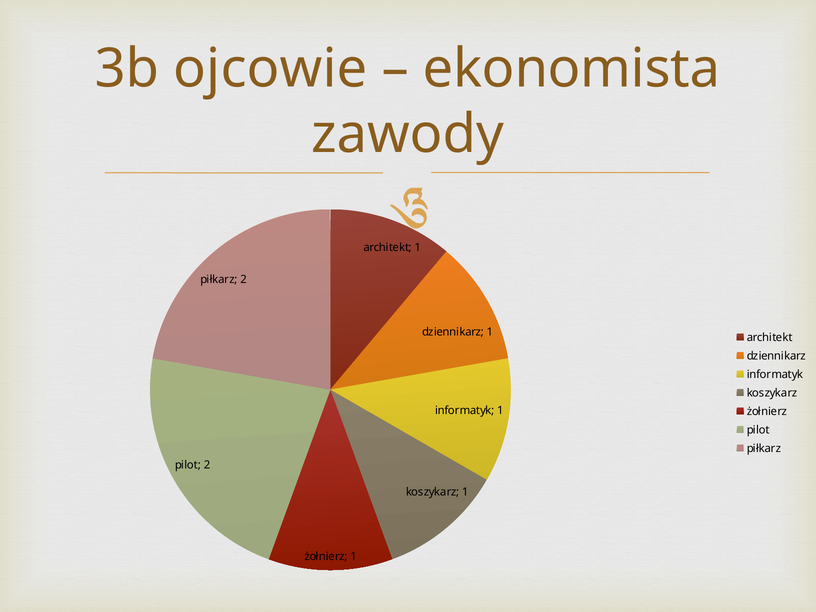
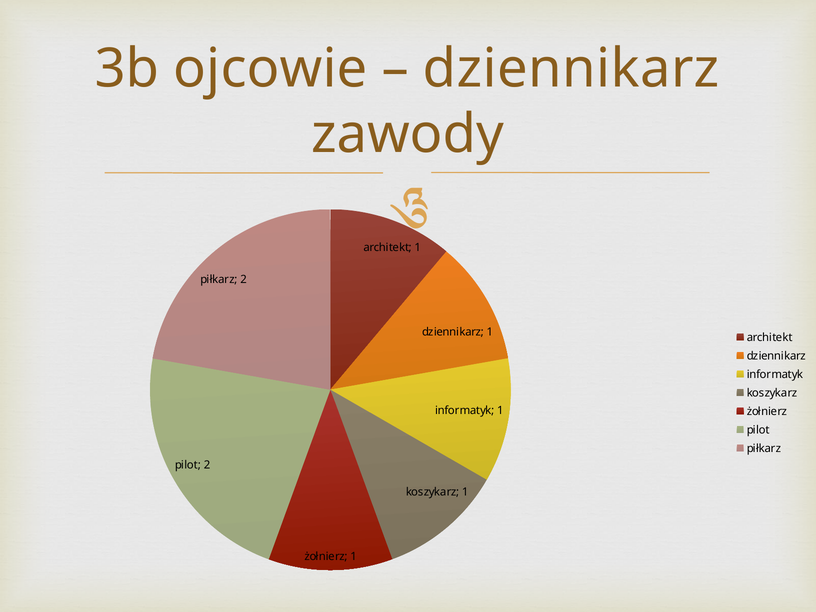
ekonomista: ekonomista -> dziennikarz (571, 69)
